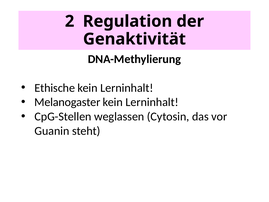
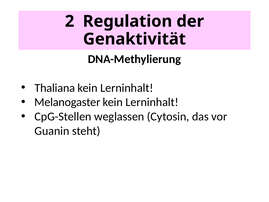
Ethische: Ethische -> Thaliana (55, 88)
